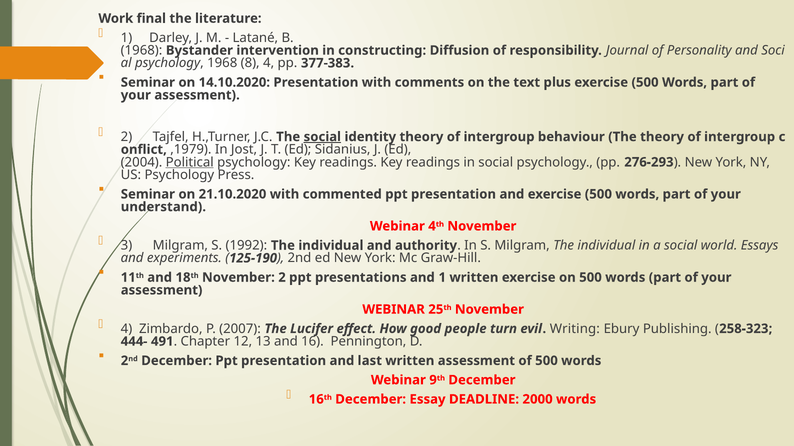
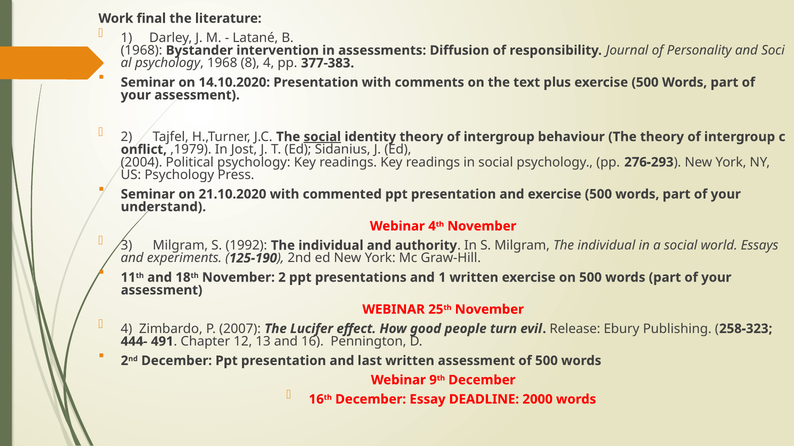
constructing: constructing -> assessments (382, 50)
Political underline: present -> none (190, 162)
Writing: Writing -> Release (575, 329)
